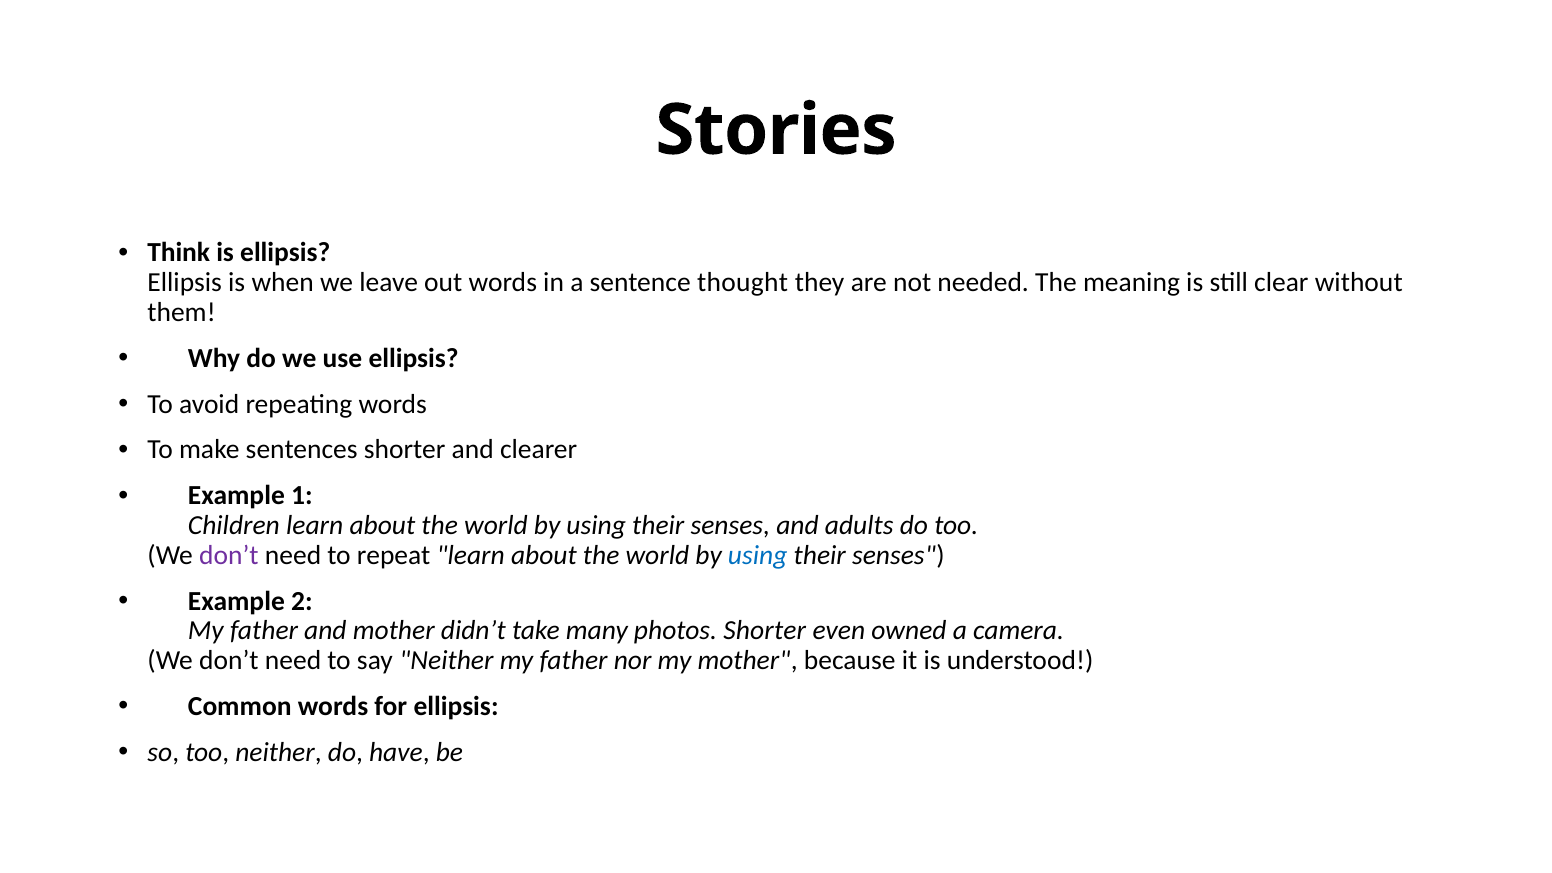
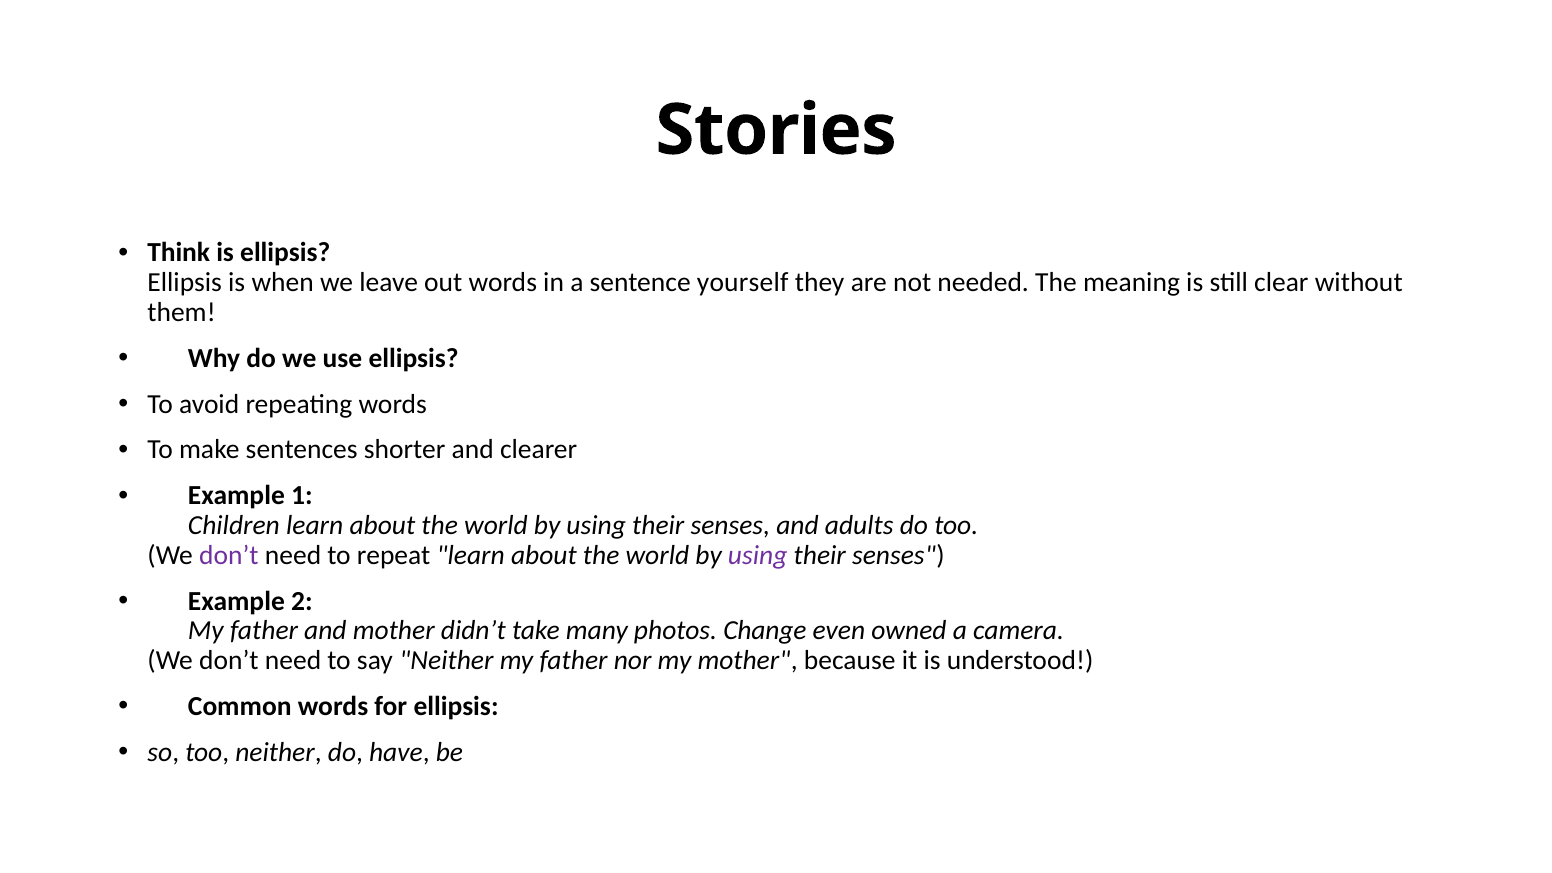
thought: thought -> yourself (743, 283)
using colour: blue -> purple (758, 555)
photos Shorter: Shorter -> Change (765, 631)
